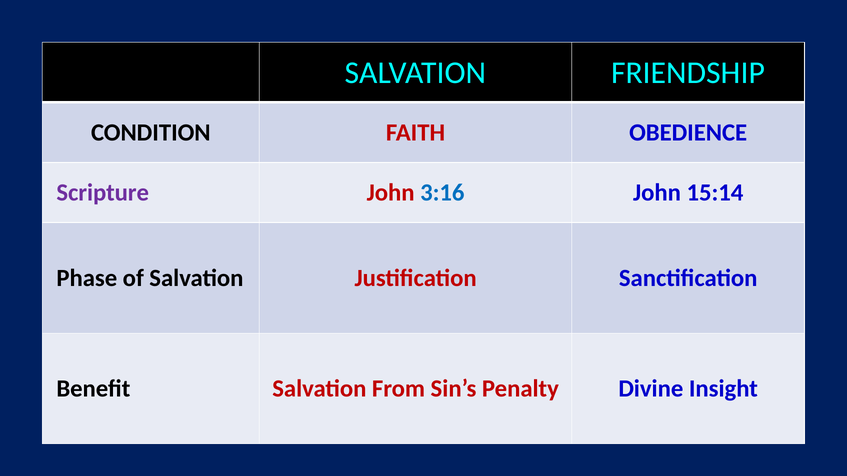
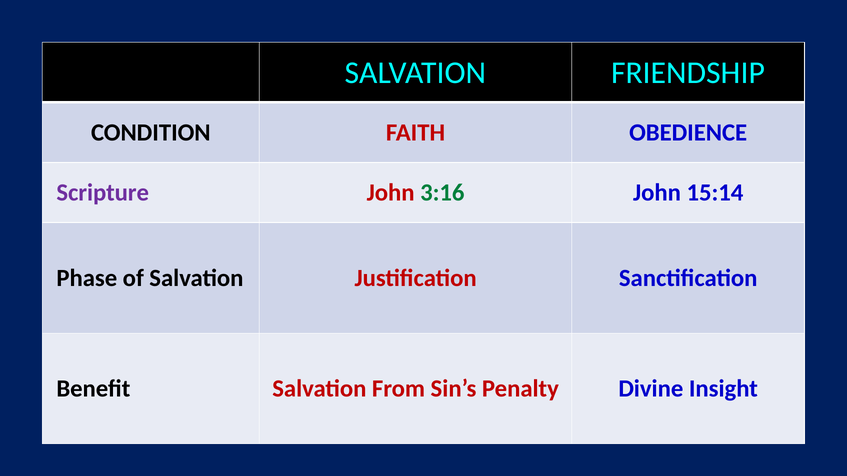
3:16 colour: blue -> green (442, 193)
